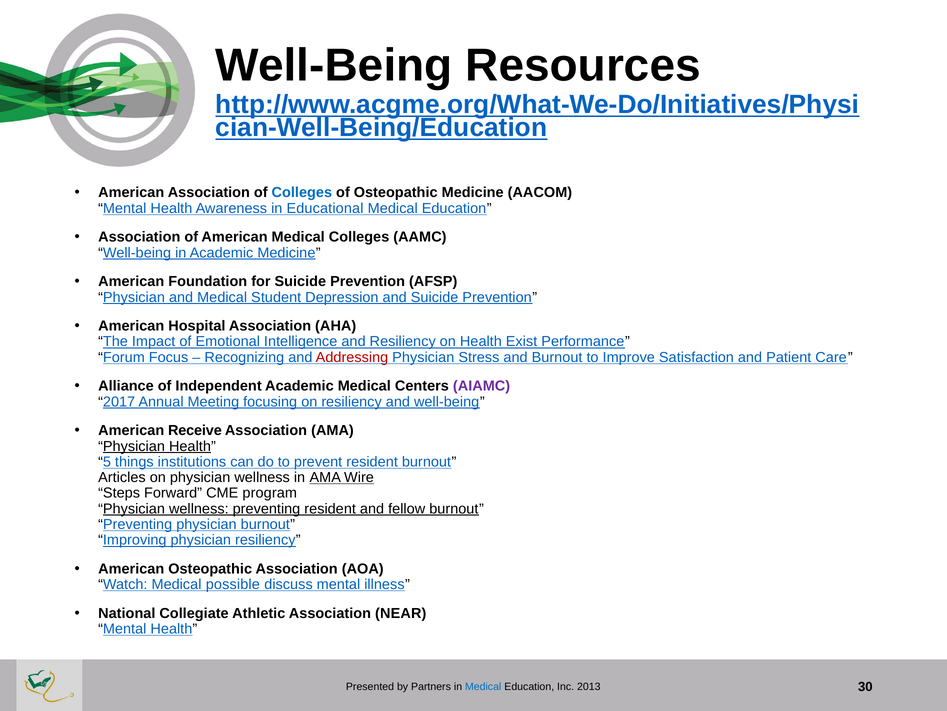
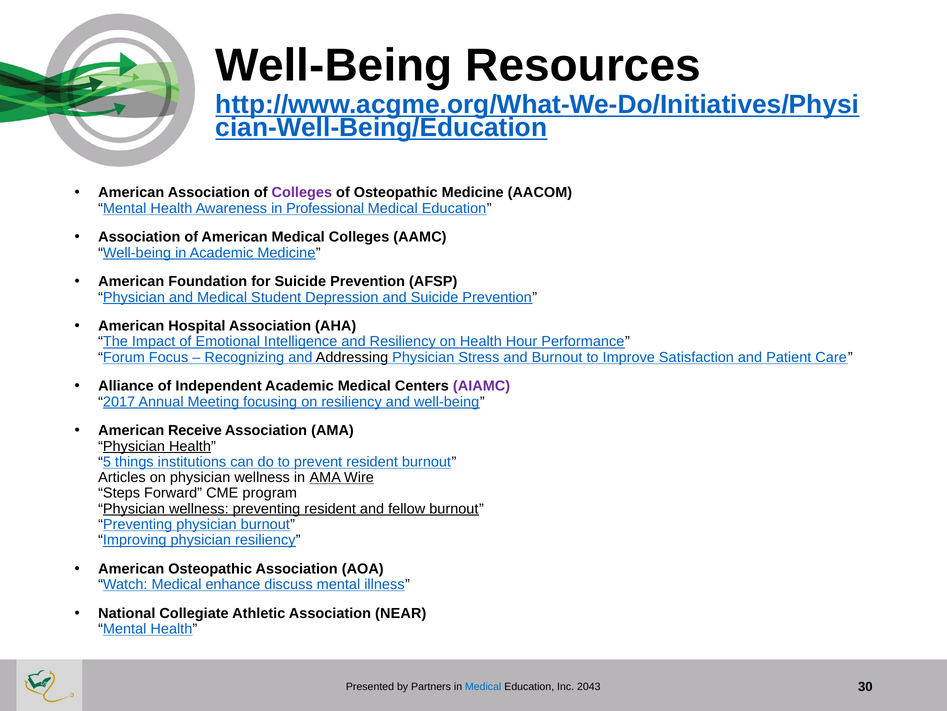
Colleges colour: blue -> purple (302, 192)
Educational: Educational -> Professional (325, 208)
Exist: Exist -> Hour (522, 341)
Addressing colour: red -> black (352, 357)
possible: possible -> enhance (233, 584)
2013: 2013 -> 2043 (589, 686)
